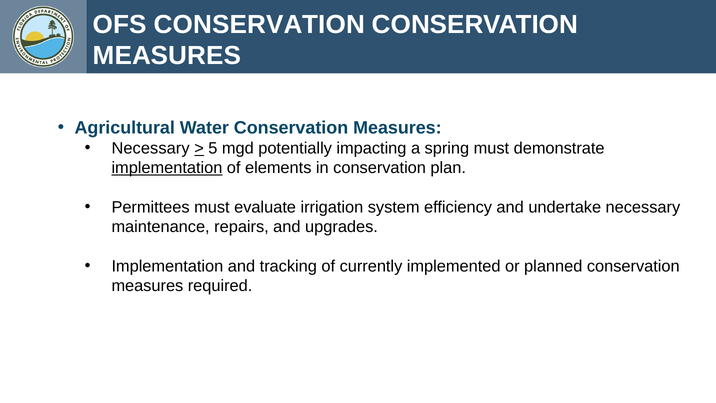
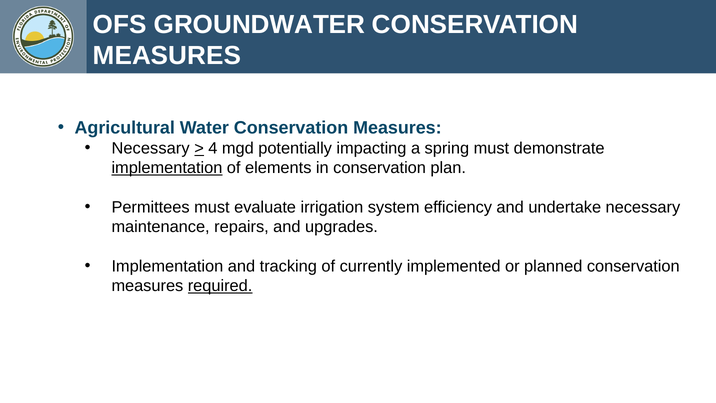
OFS CONSERVATION: CONSERVATION -> GROUNDWATER (260, 24)
5: 5 -> 4 (213, 148)
required underline: none -> present (220, 286)
